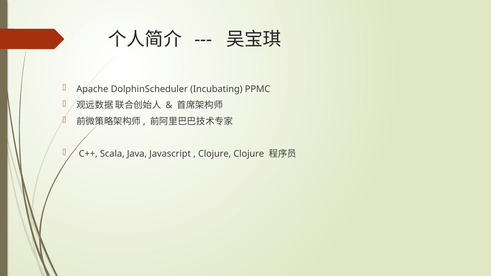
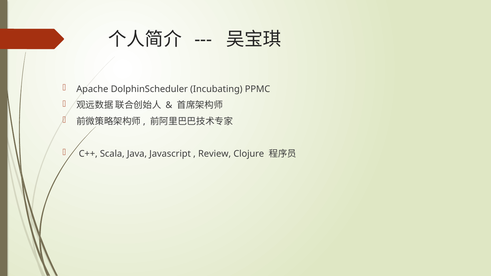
Clojure: Clojure -> Review (215, 154)
